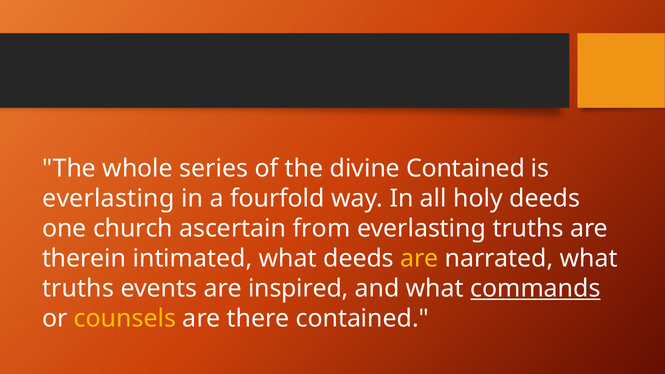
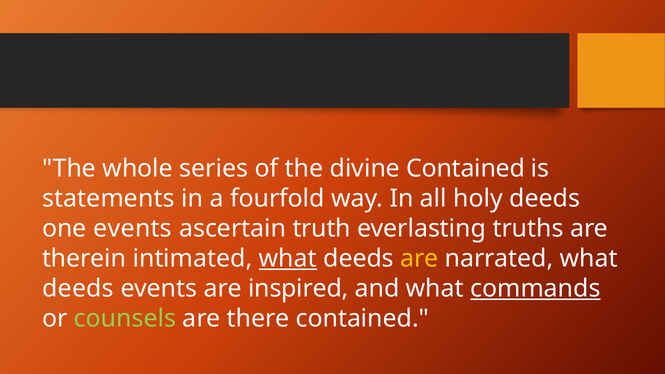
everlasting: everlasting -> statements (108, 199)
one church: church -> events (133, 229)
from: from -> truth (322, 229)
what underline: none -> present (288, 259)
truths: truths -> deeds (78, 288)
counsels colour: yellow -> light green (125, 318)
